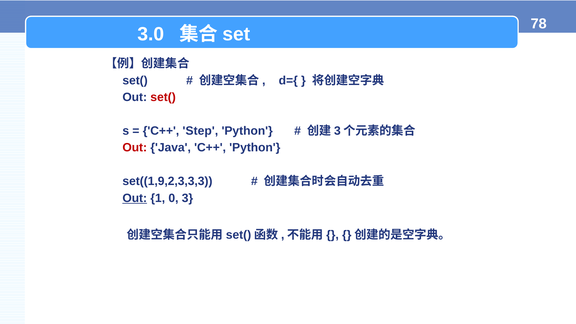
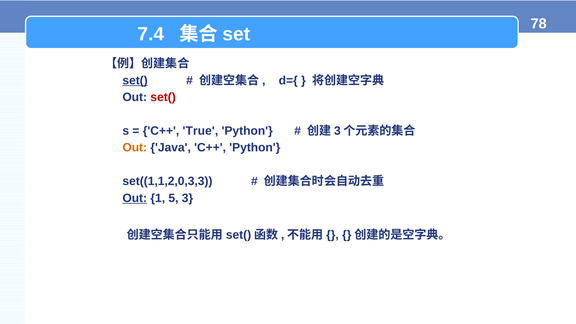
3.0: 3.0 -> 7.4 (151, 34)
set( underline: none -> present (135, 80)
Step: Step -> True (200, 131)
Out colour: red -> orange (135, 148)
set((1,9,2,3,3,3: set((1,9,2,3,3,3 -> set((1,1,2,0,3,3 (167, 181)
0: 0 -> 5 (173, 198)
